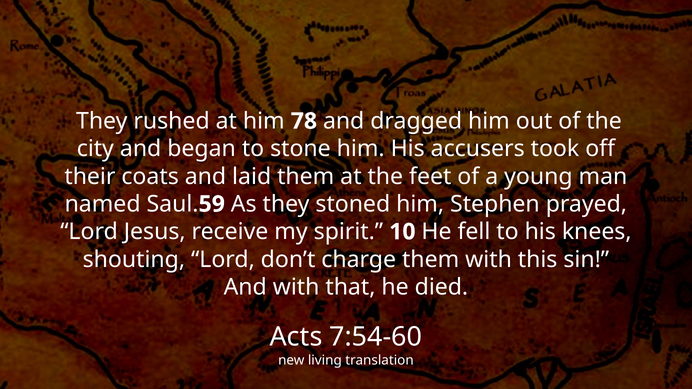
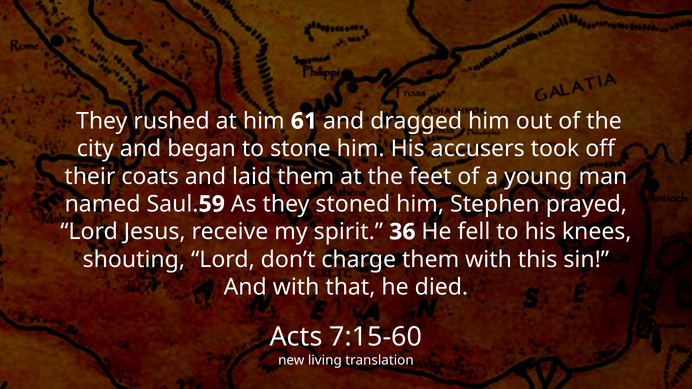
78: 78 -> 61 (304, 121)
10: 10 -> 36 (402, 232)
7:54-60: 7:54-60 -> 7:15-60 (376, 337)
